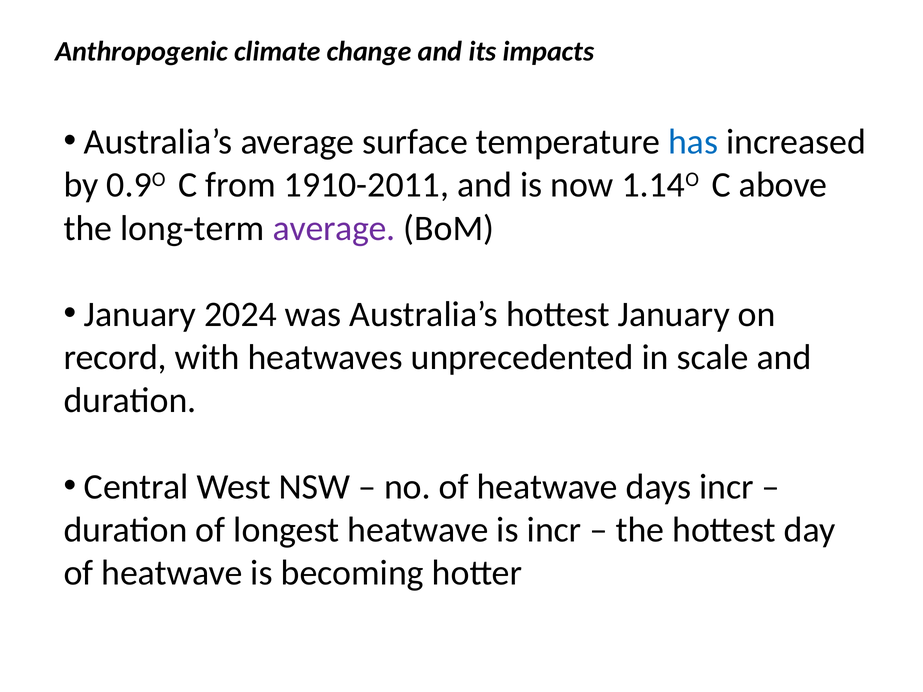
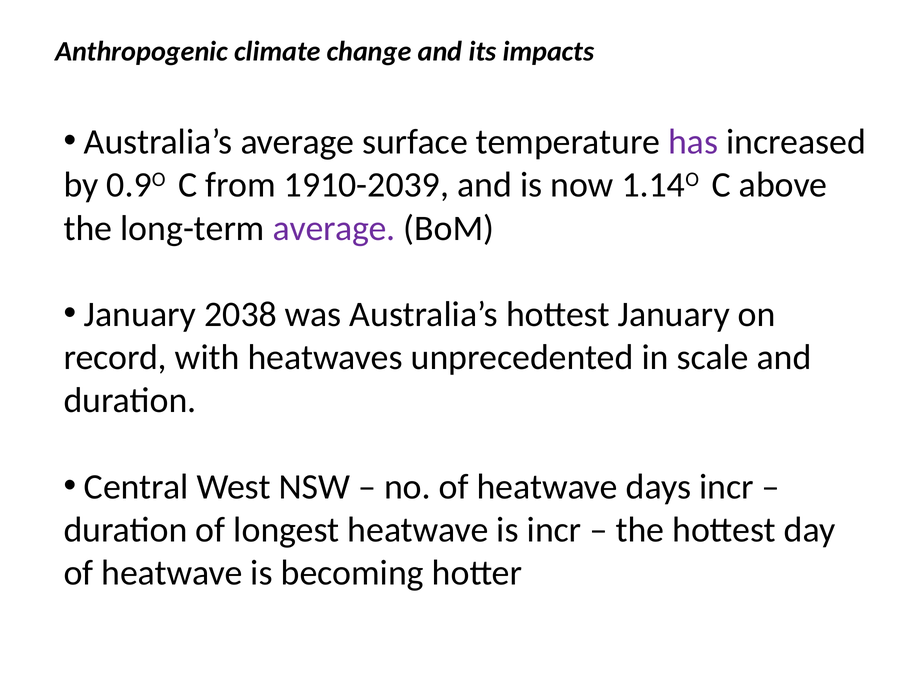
has colour: blue -> purple (693, 142)
1910-2011: 1910-2011 -> 1910-2039 (366, 185)
2024: 2024 -> 2038 (241, 314)
